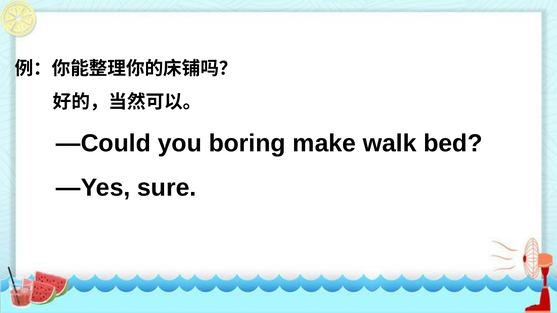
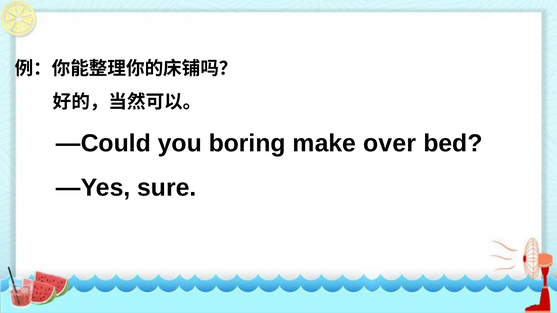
walk: walk -> over (390, 143)
